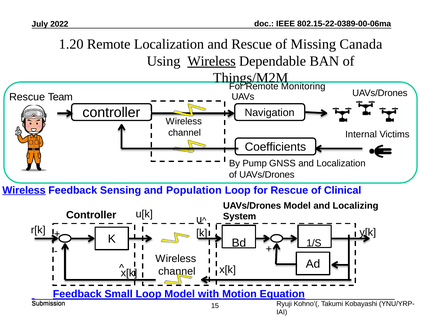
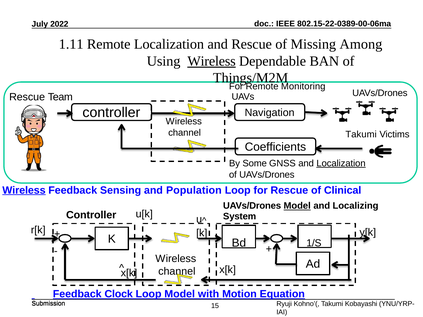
1.20: 1.20 -> 1.11 (71, 44)
Canada: Canada -> Among (361, 44)
Internal: Internal -> Takumi (361, 134)
Pump: Pump -> Some (255, 164)
Localization underline: none -> present (341, 164)
Model underline: none -> present (297, 206)
Small: Small -> Clock (119, 294)
